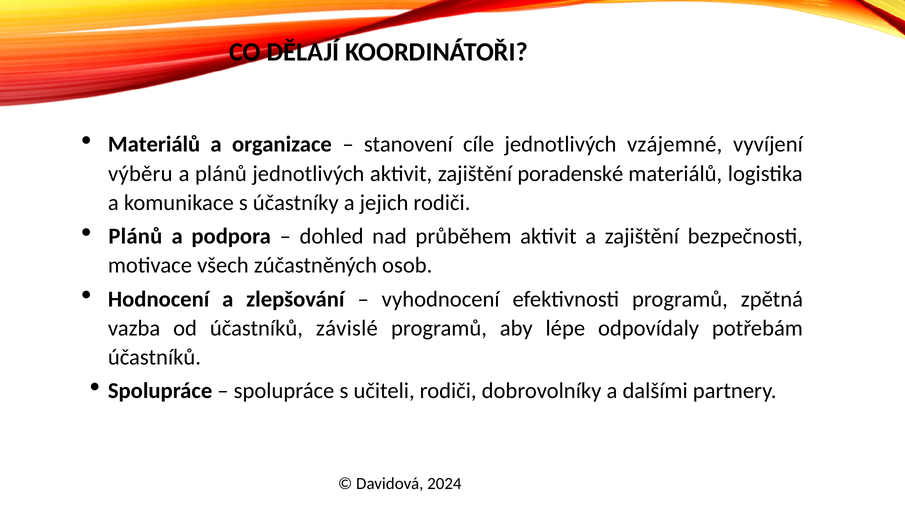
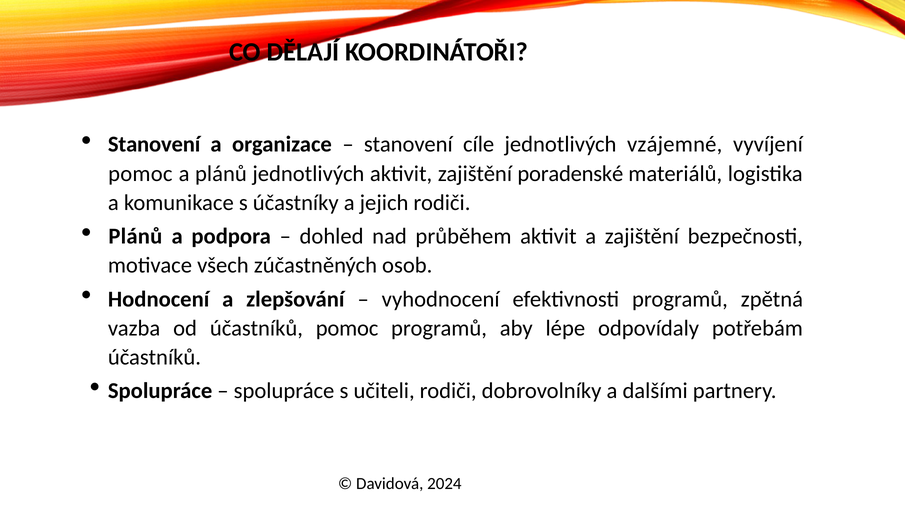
Materiálů: Materiálů -> Stanovení (154, 145)
výběru: výběru -> pomoc (140, 174)
účastníků závislé: závislé -> pomoc (347, 328)
